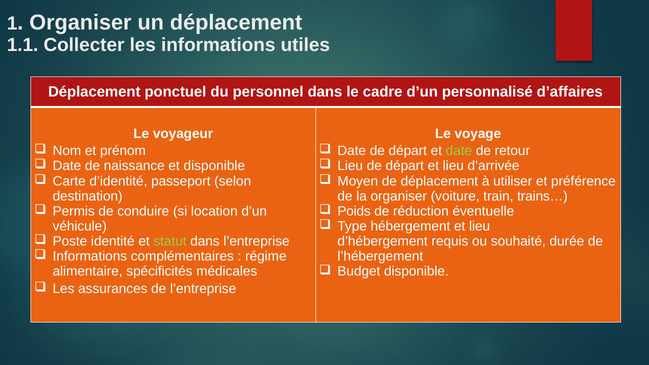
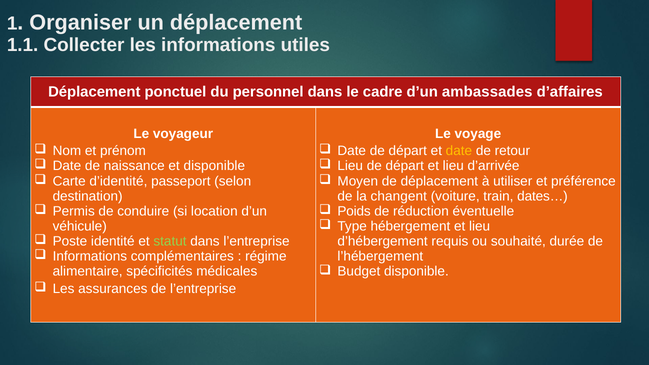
personnalisé: personnalisé -> ambassades (487, 92)
date colour: light green -> yellow (459, 151)
la organiser: organiser -> changent (399, 196)
trains…: trains… -> dates… (542, 196)
